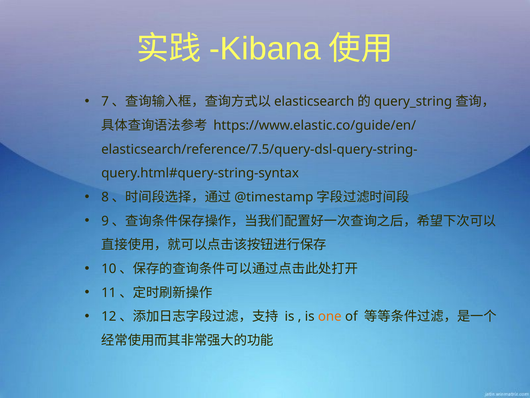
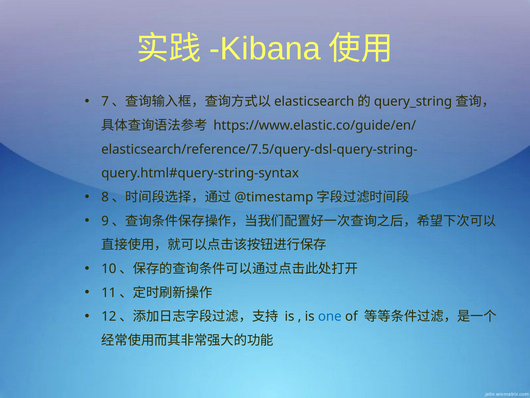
one colour: orange -> blue (330, 316)
